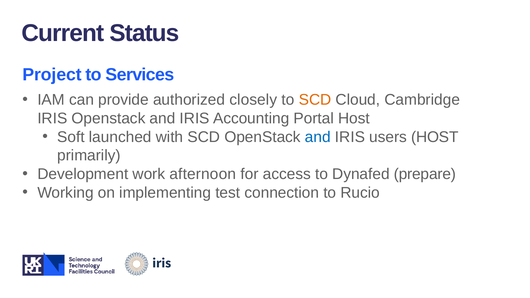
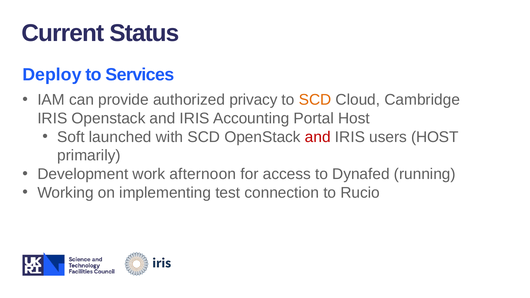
Project: Project -> Deploy (52, 75)
closely: closely -> privacy (253, 100)
and colour: blue -> red (318, 137)
prepare: prepare -> running (425, 174)
